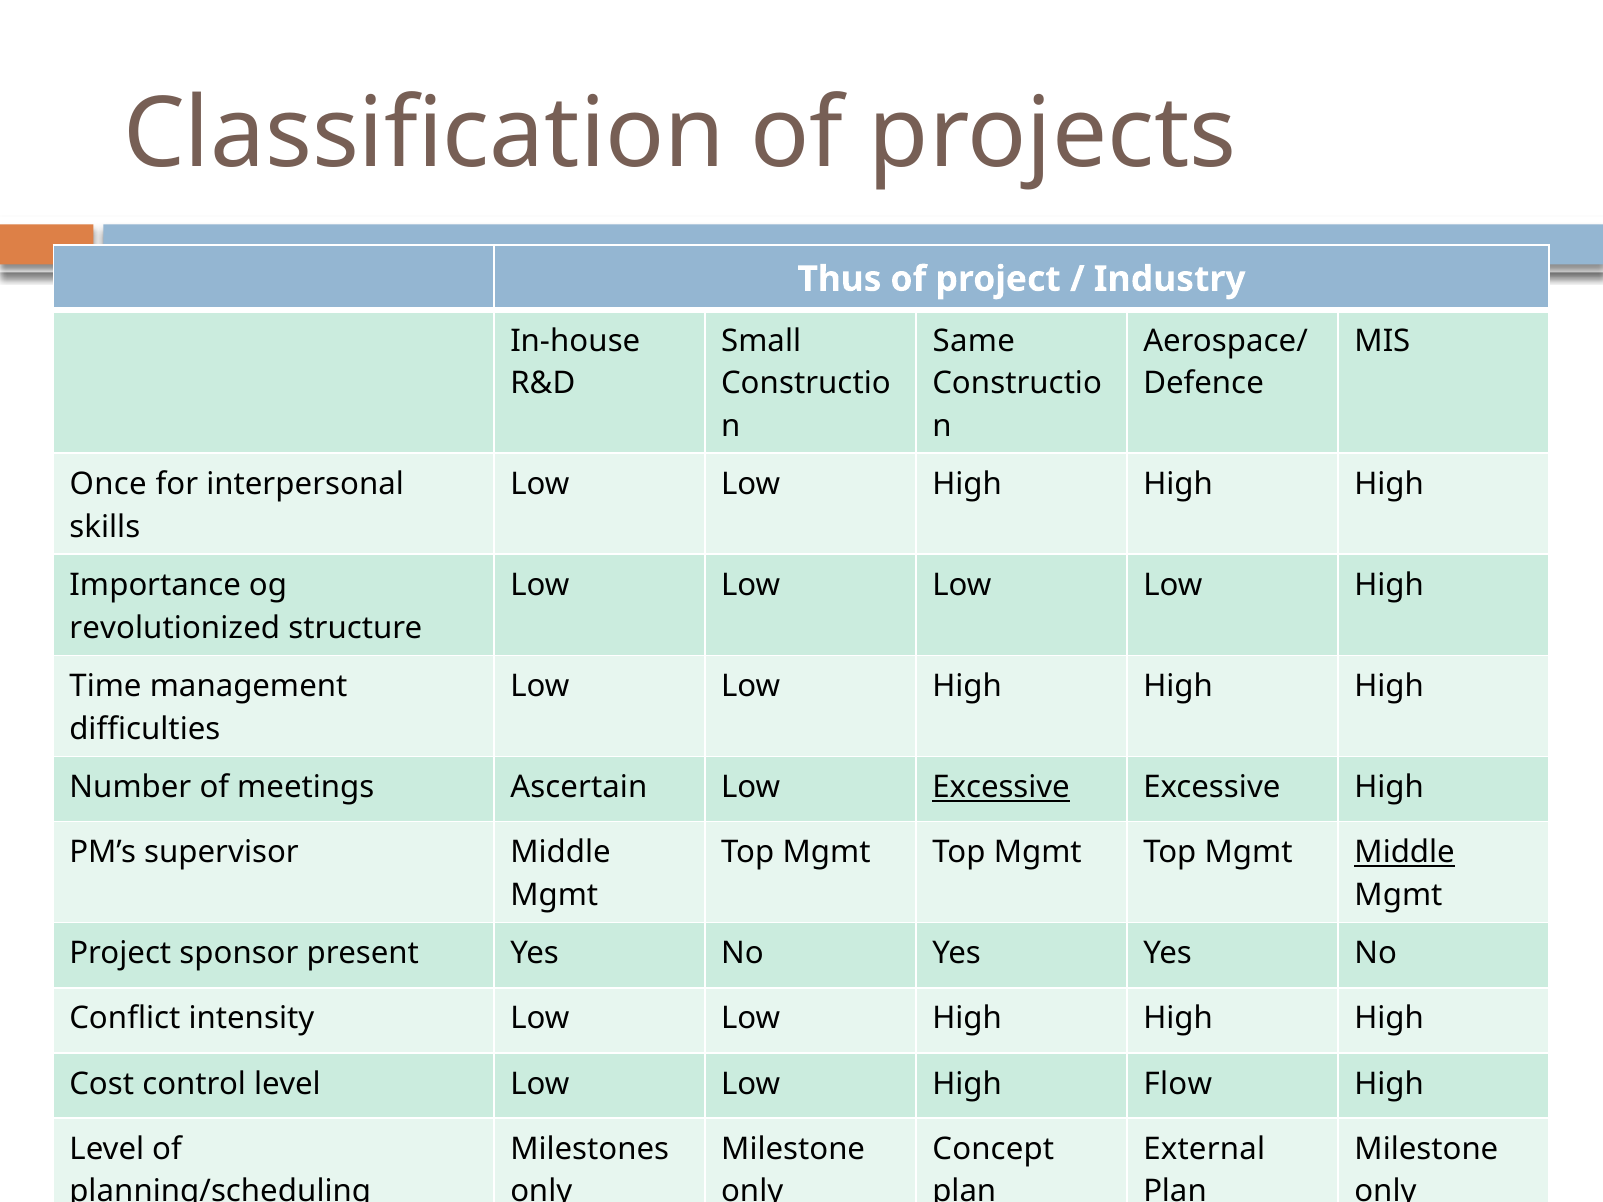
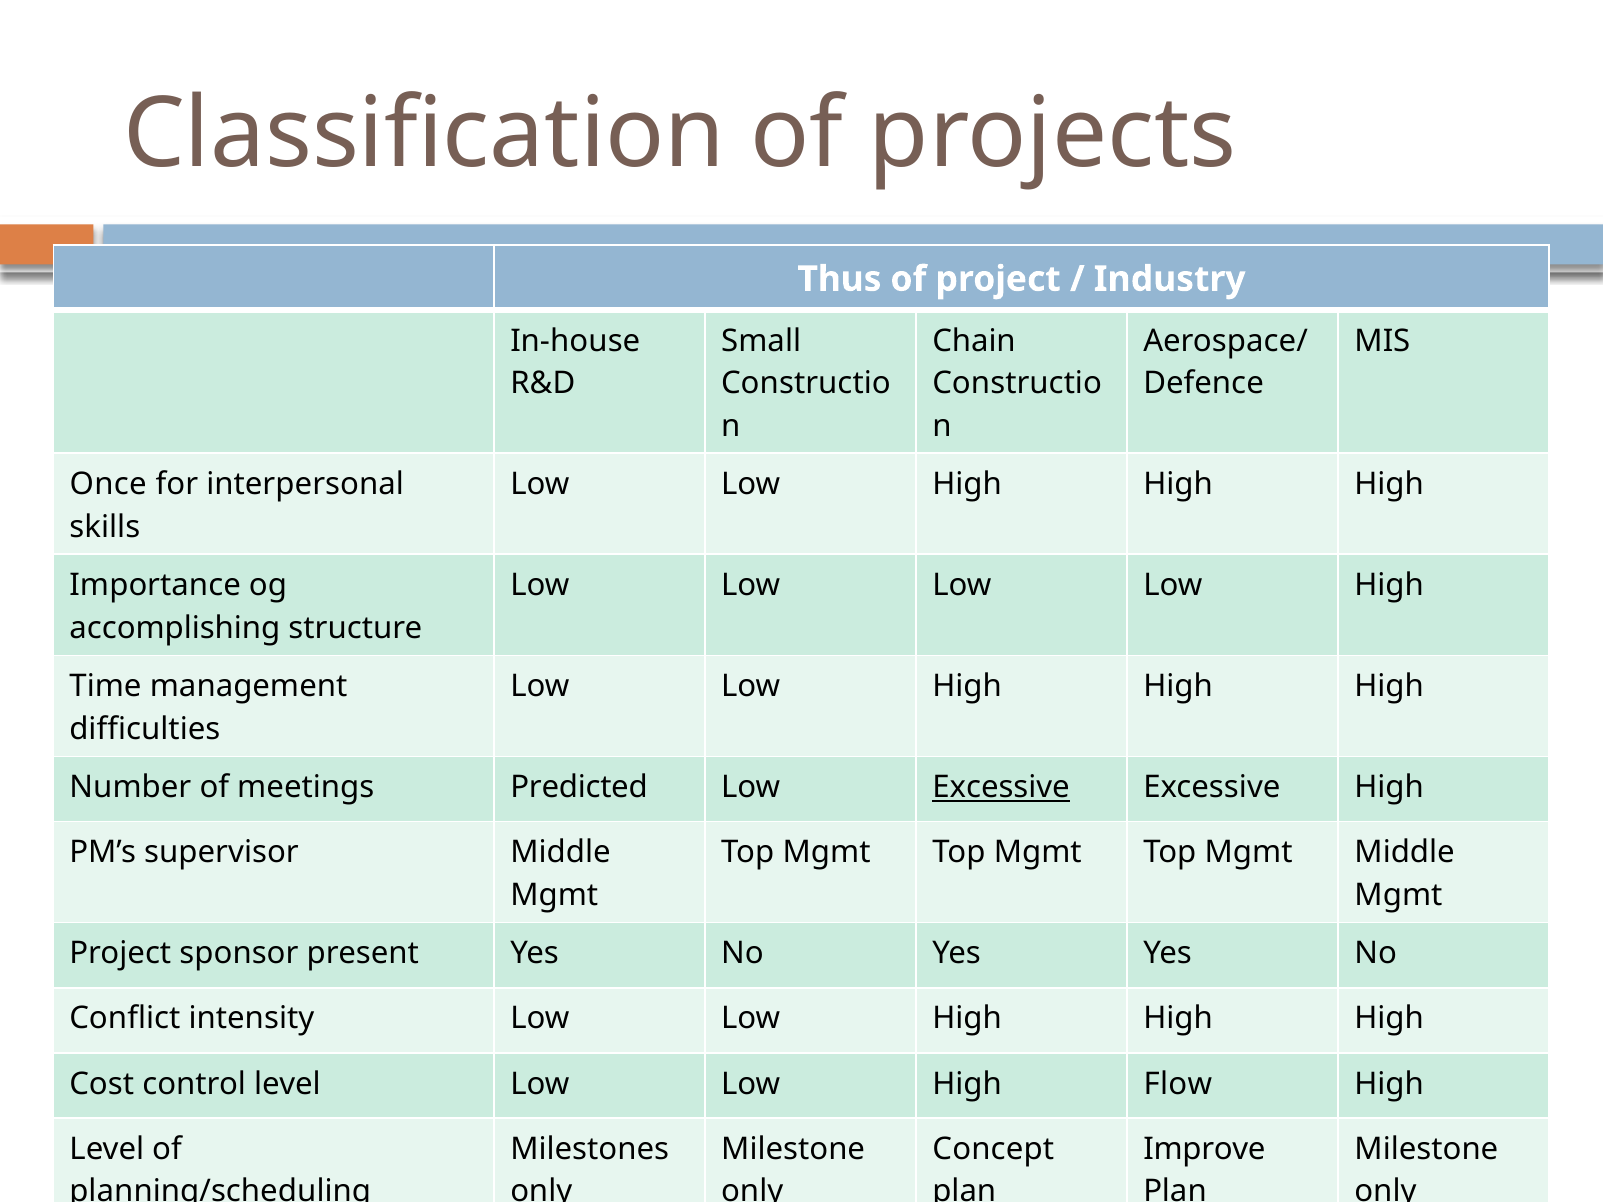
Same: Same -> Chain (974, 341)
revolutionized: revolutionized -> accomplishing (175, 628)
Ascertain: Ascertain -> Predicted (579, 788)
Middle underline: present -> none (1405, 853)
External: External -> Improve (1204, 1149)
